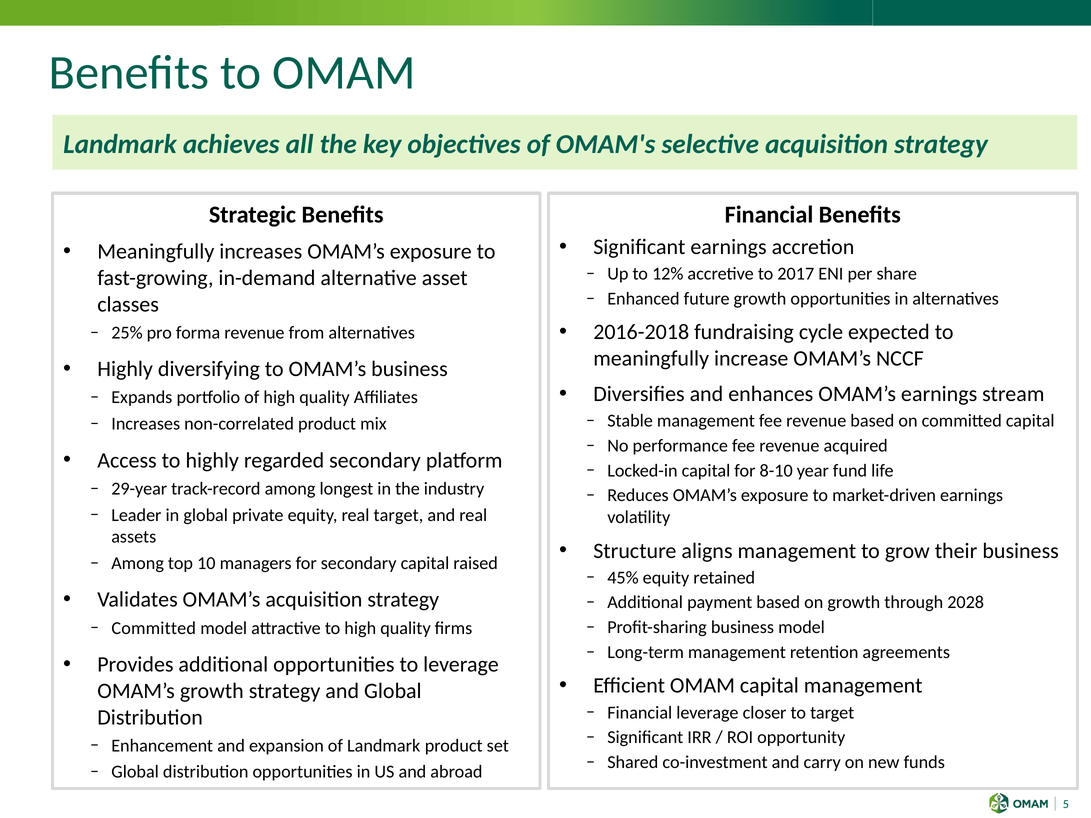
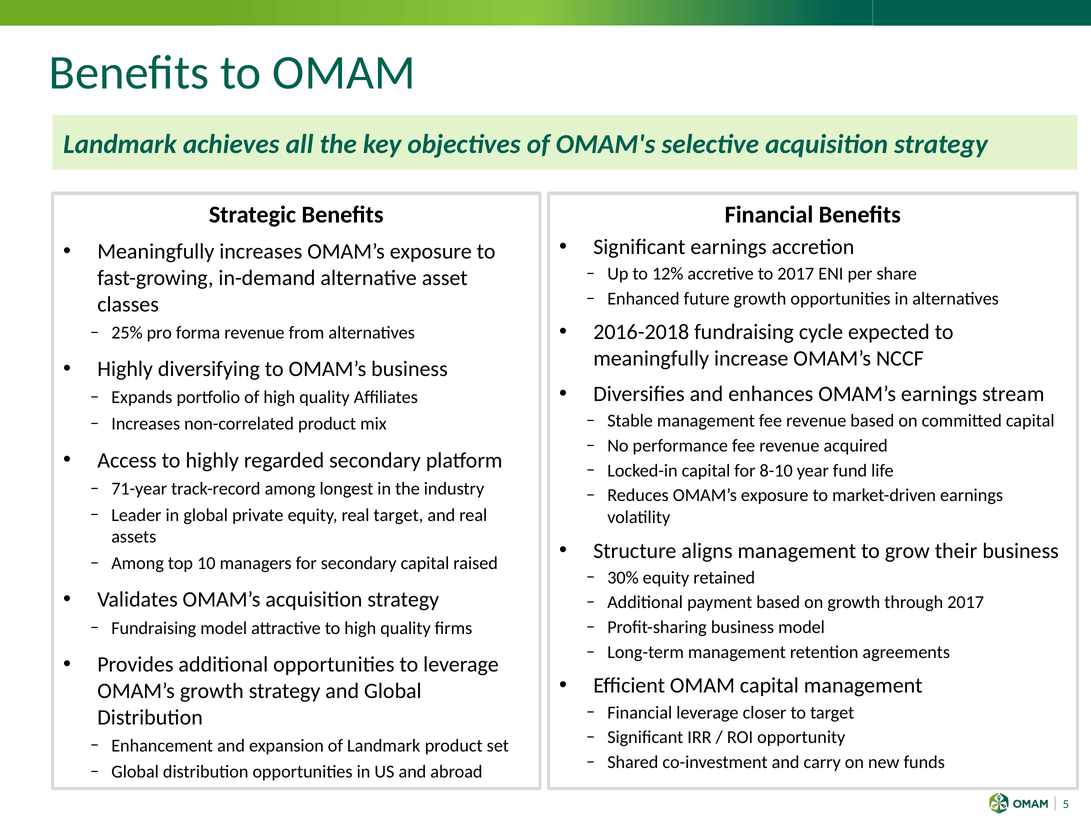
29-year: 29-year -> 71-year (139, 489)
45%: 45% -> 30% (623, 578)
through 2028: 2028 -> 2017 (966, 603)
Committed: Committed -> Fundraising (154, 628)
